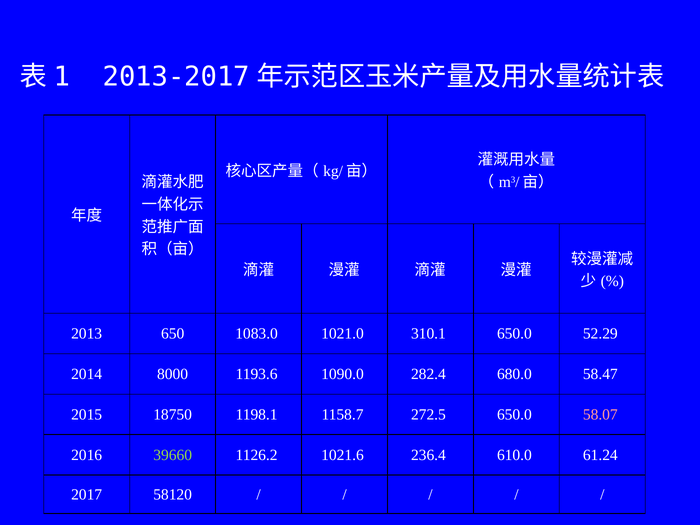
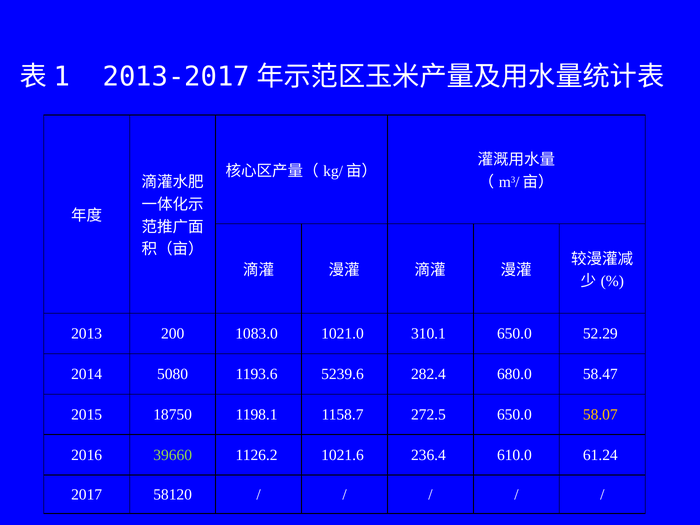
650: 650 -> 200 (173, 334)
8000: 8000 -> 5080 (173, 374)
1090.0: 1090.0 -> 5239.6 (343, 374)
58.07 colour: pink -> yellow (600, 415)
